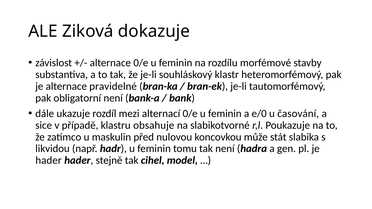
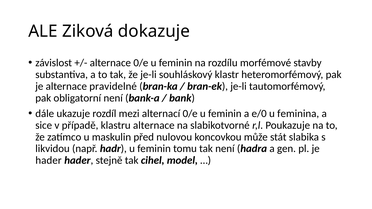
časování: časování -> feminina (298, 114)
klastru obsahuje: obsahuje -> alternace (154, 125)
